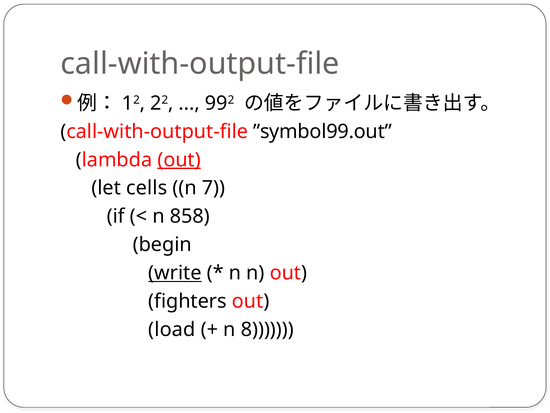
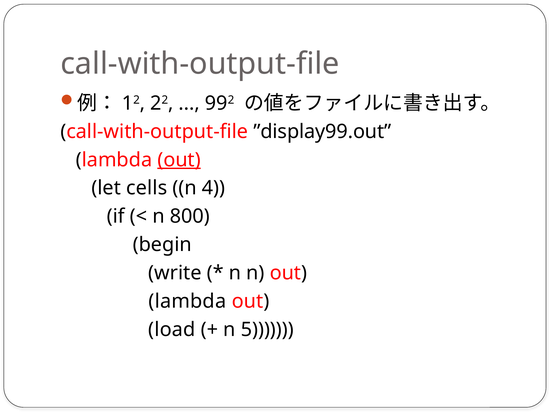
”symbol99.out: ”symbol99.out -> ”display99.out (322, 131)
7: 7 -> 4 (214, 188)
858: 858 -> 800 (190, 216)
write underline: present -> none (175, 273)
fighters: fighters -> lambda (187, 301)
8: 8 -> 5 (267, 329)
